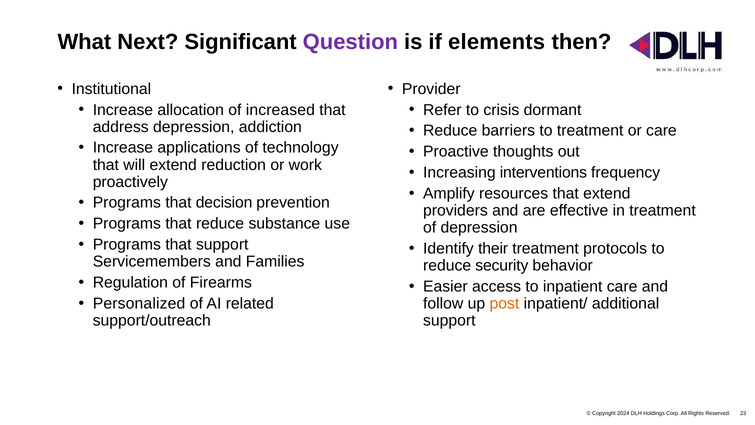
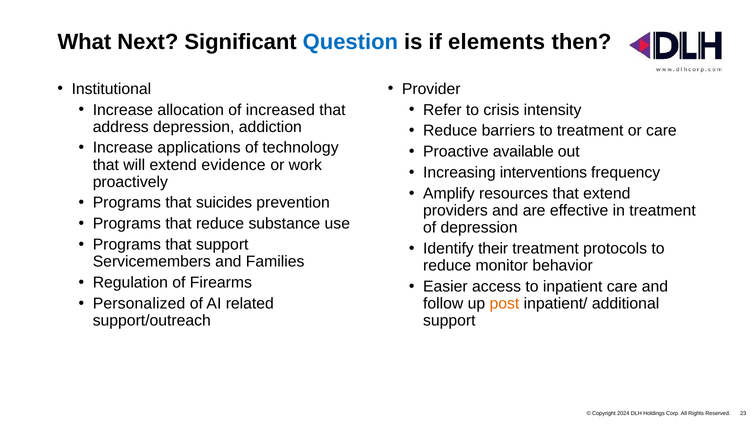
Question colour: purple -> blue (350, 42)
dormant: dormant -> intensity (553, 110)
thoughts: thoughts -> available (523, 152)
reduction: reduction -> evidence (234, 165)
decision: decision -> suicides (224, 203)
security: security -> monitor (502, 265)
